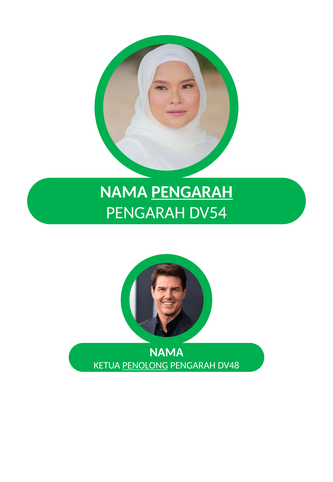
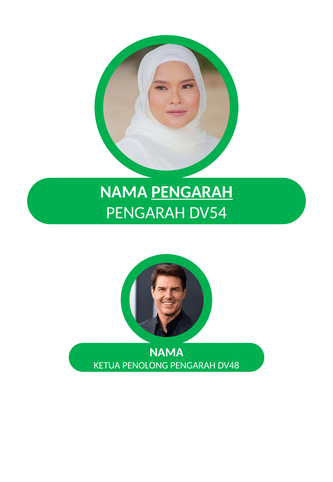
PENOLONG underline: present -> none (145, 365)
